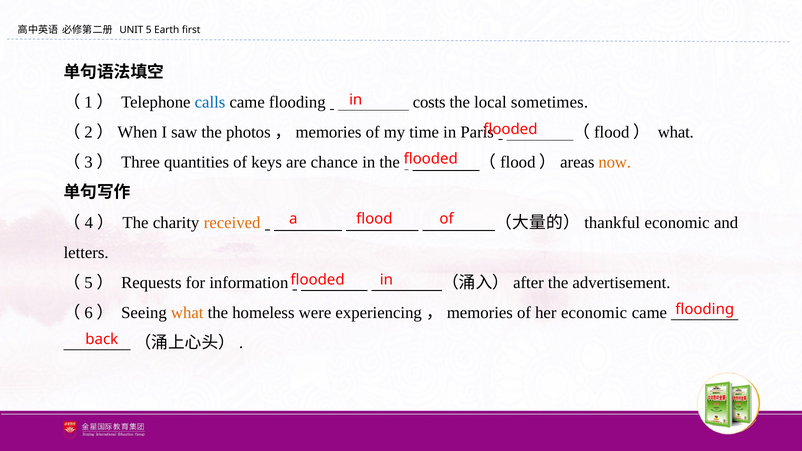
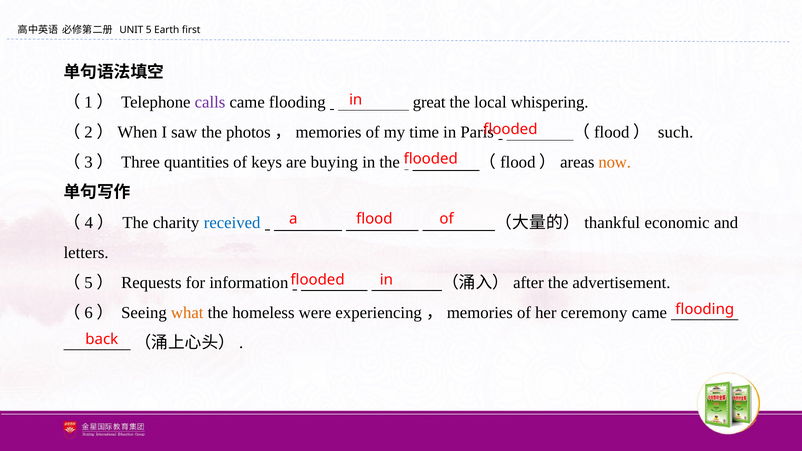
calls colour: blue -> purple (210, 102)
costs: costs -> great (429, 102)
sometimes: sometimes -> whispering (550, 102)
（flood） what: what -> such (676, 132)
chance: chance -> buying (334, 162)
received colour: orange -> blue (232, 223)
her economic: economic -> ceremony (594, 313)
